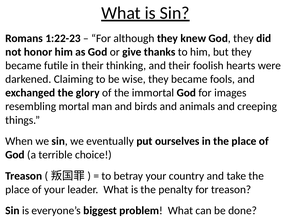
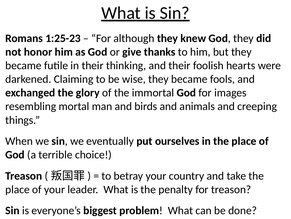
1:22-23: 1:22-23 -> 1:25-23 (63, 38)
